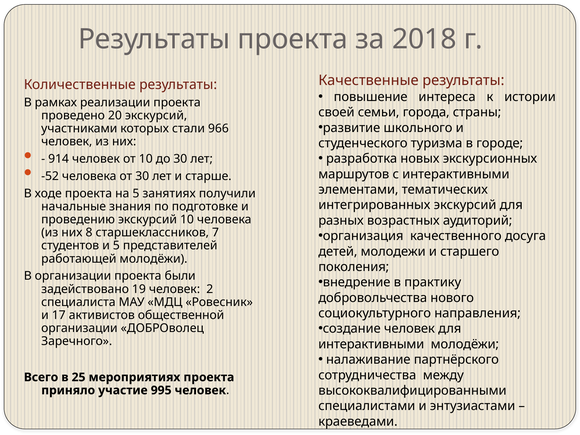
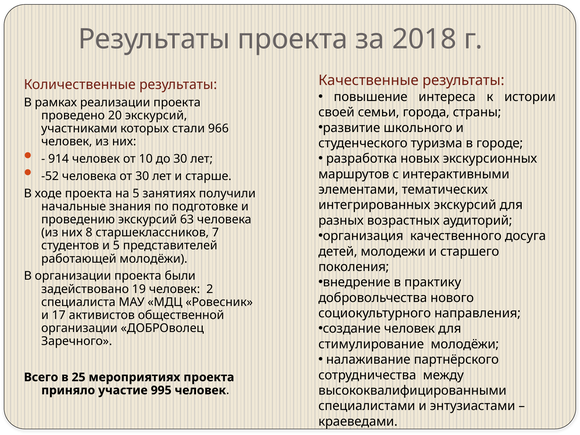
экскурсий 10: 10 -> 63 (187, 220)
интерактивными: интерактивными -> стимулирование (371, 344)
